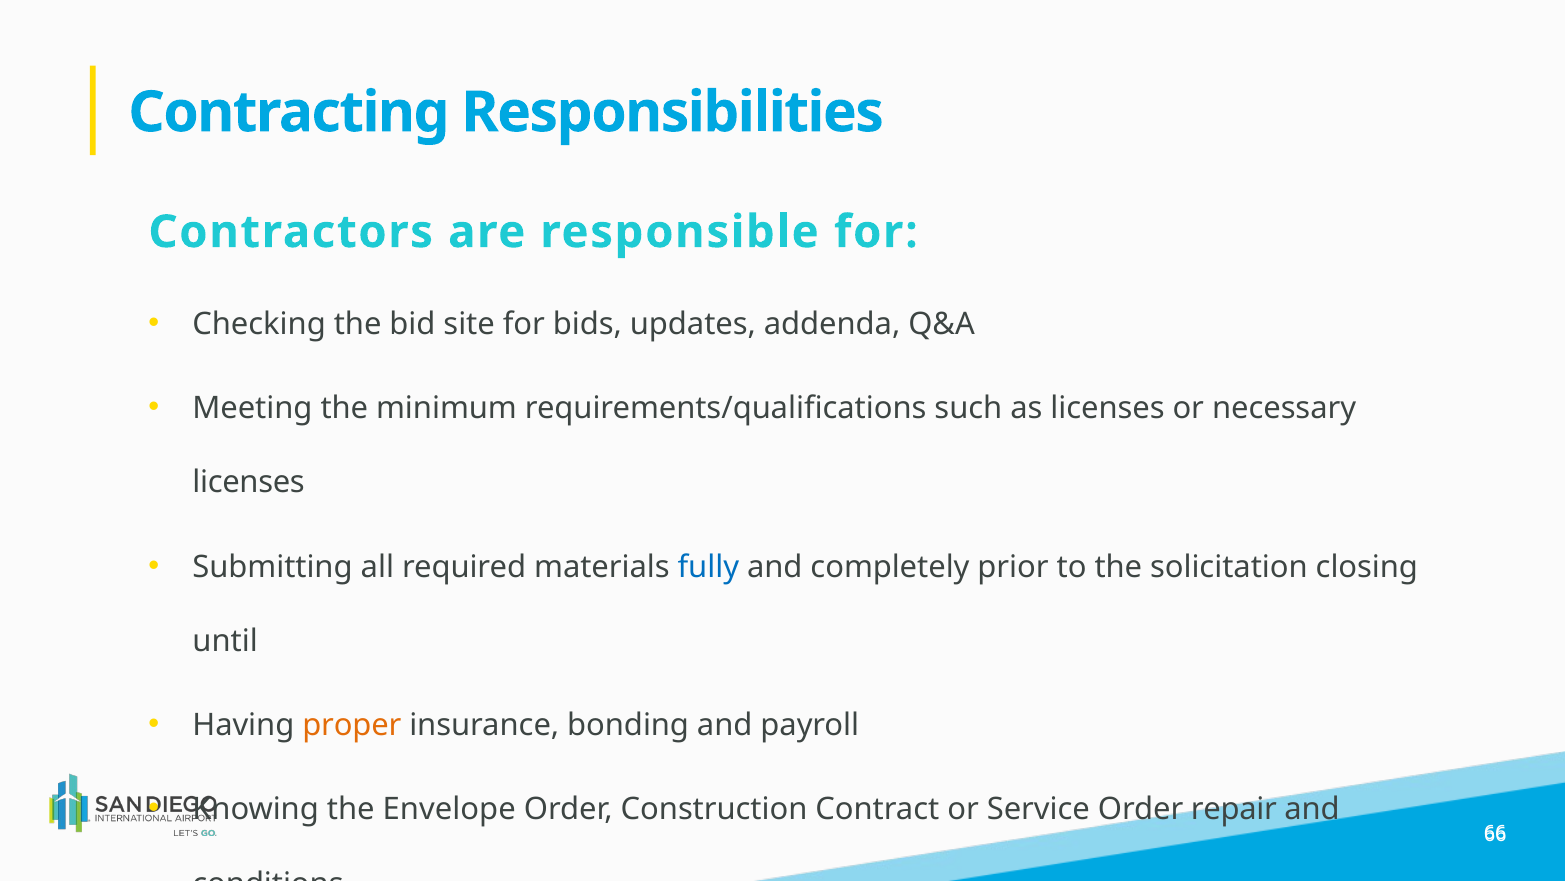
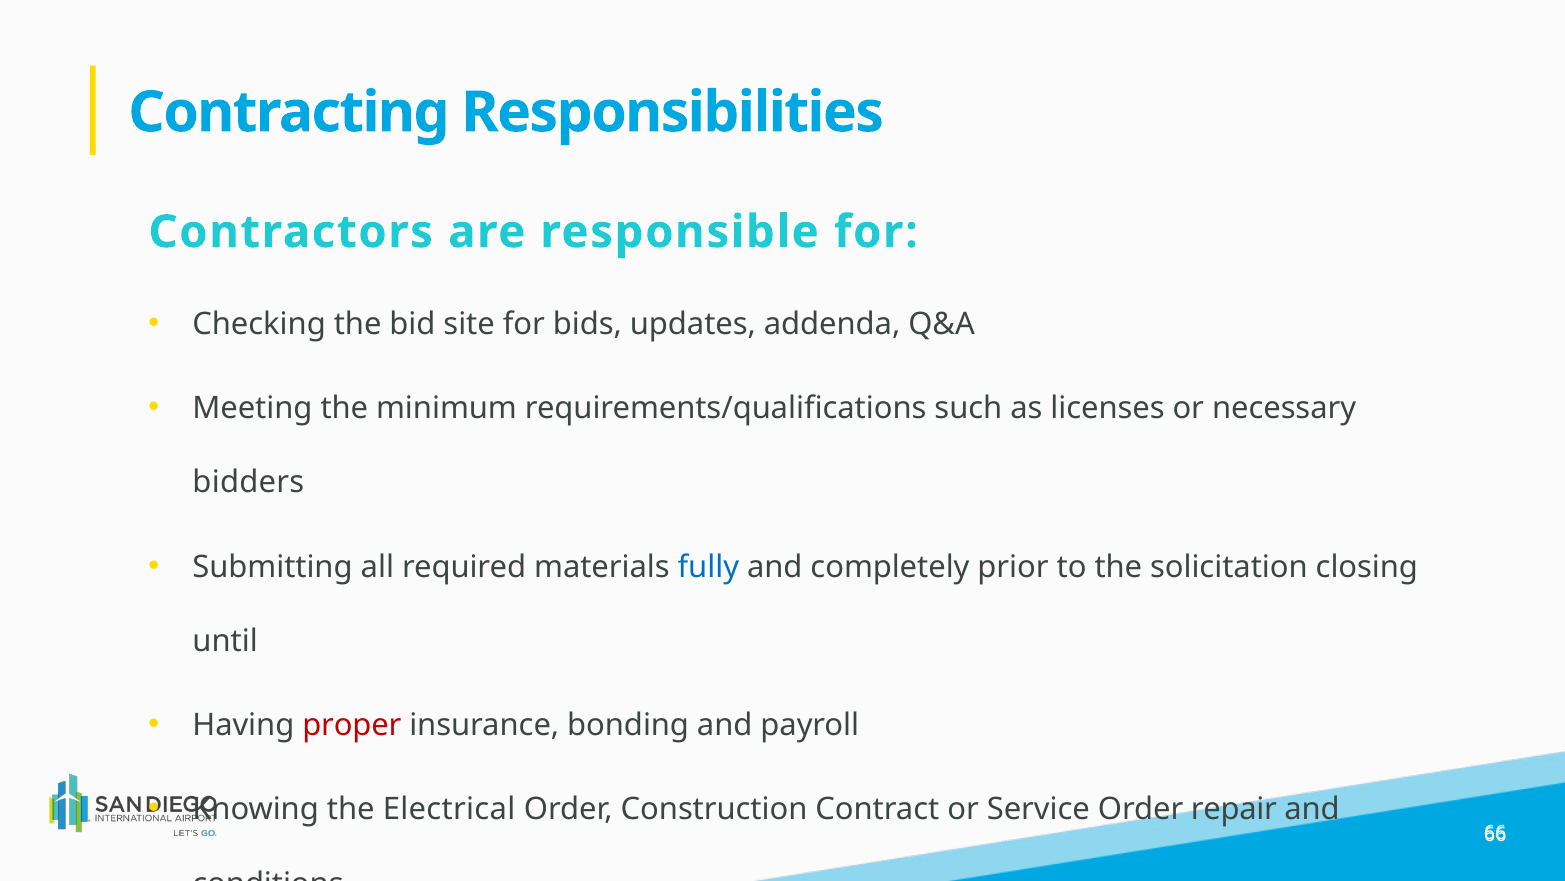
licenses: licenses -> bidders (248, 482)
proper colour: orange -> red (352, 725)
Envelope: Envelope -> Electrical (449, 809)
